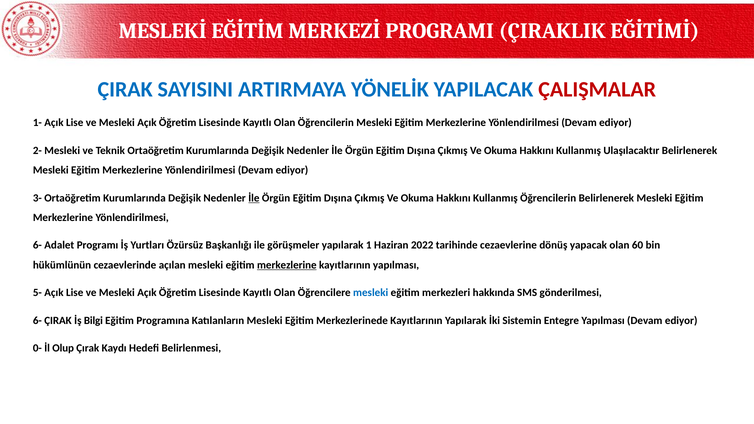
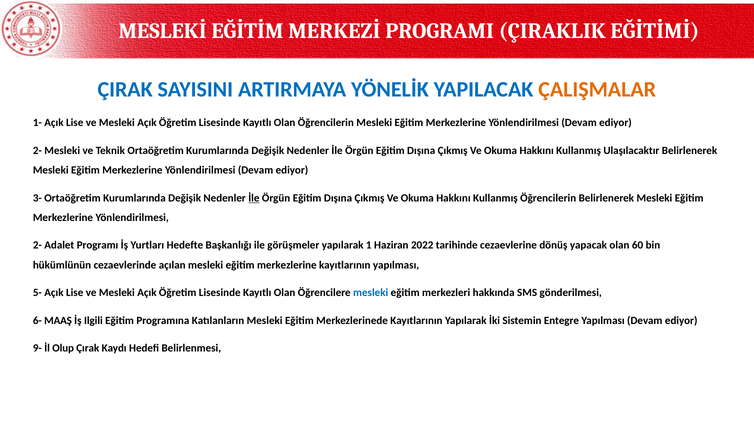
ÇALIŞMALAR colour: red -> orange (597, 89)
6-: 6- -> 2- (37, 245)
Özürsüz: Özürsüz -> Hedefte (185, 245)
merkezlerine underline: present -> none (287, 265)
6- ÇIRAK: ÇIRAK -> MAAŞ (58, 321)
Bilgi: Bilgi -> Ilgili (93, 321)
0-: 0- -> 9- (37, 348)
